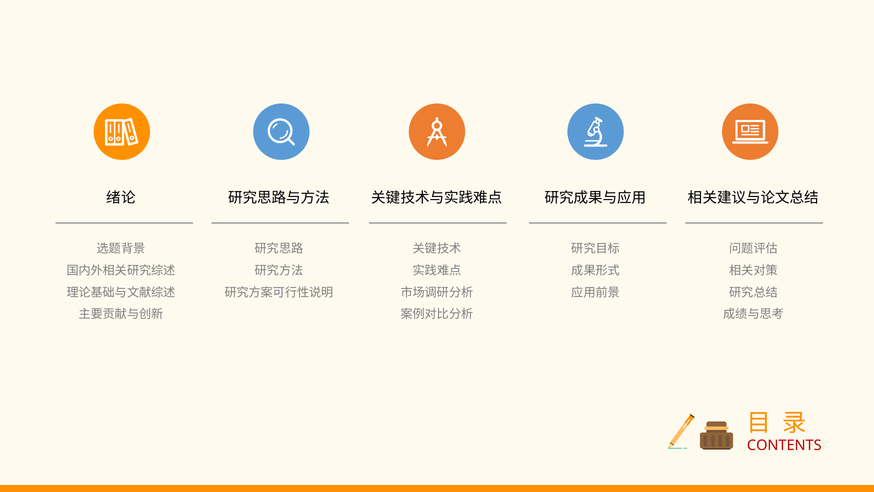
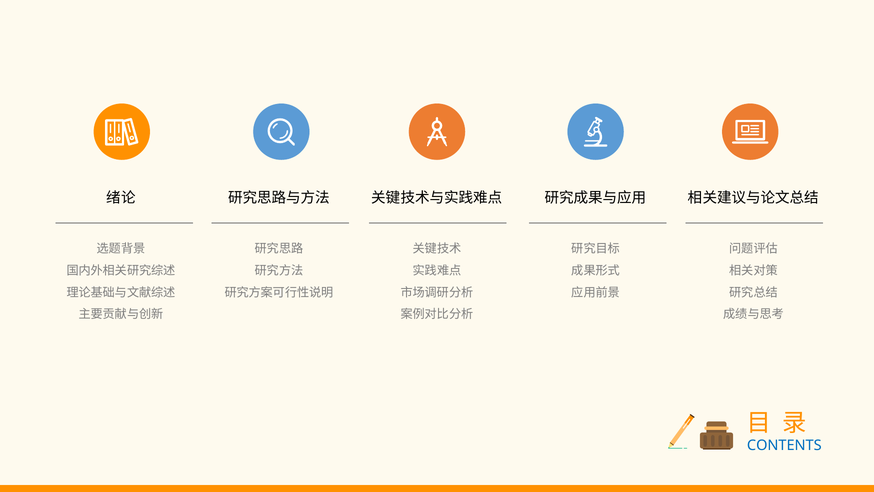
CONTENTS colour: red -> blue (784, 445)
